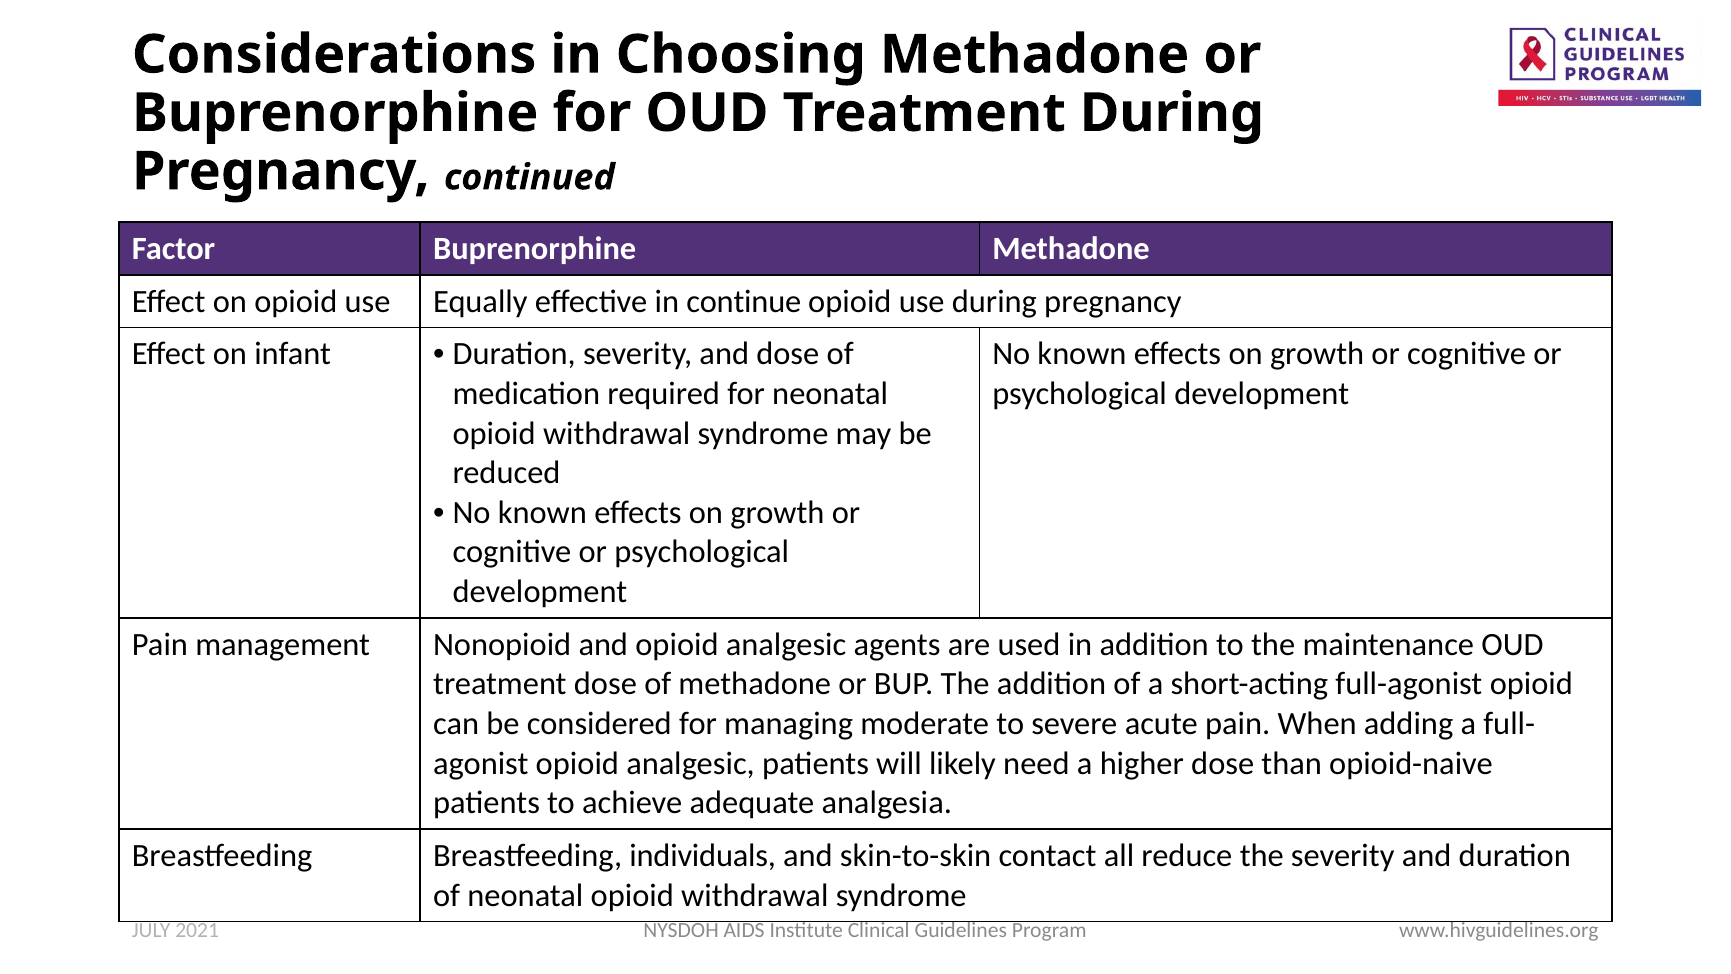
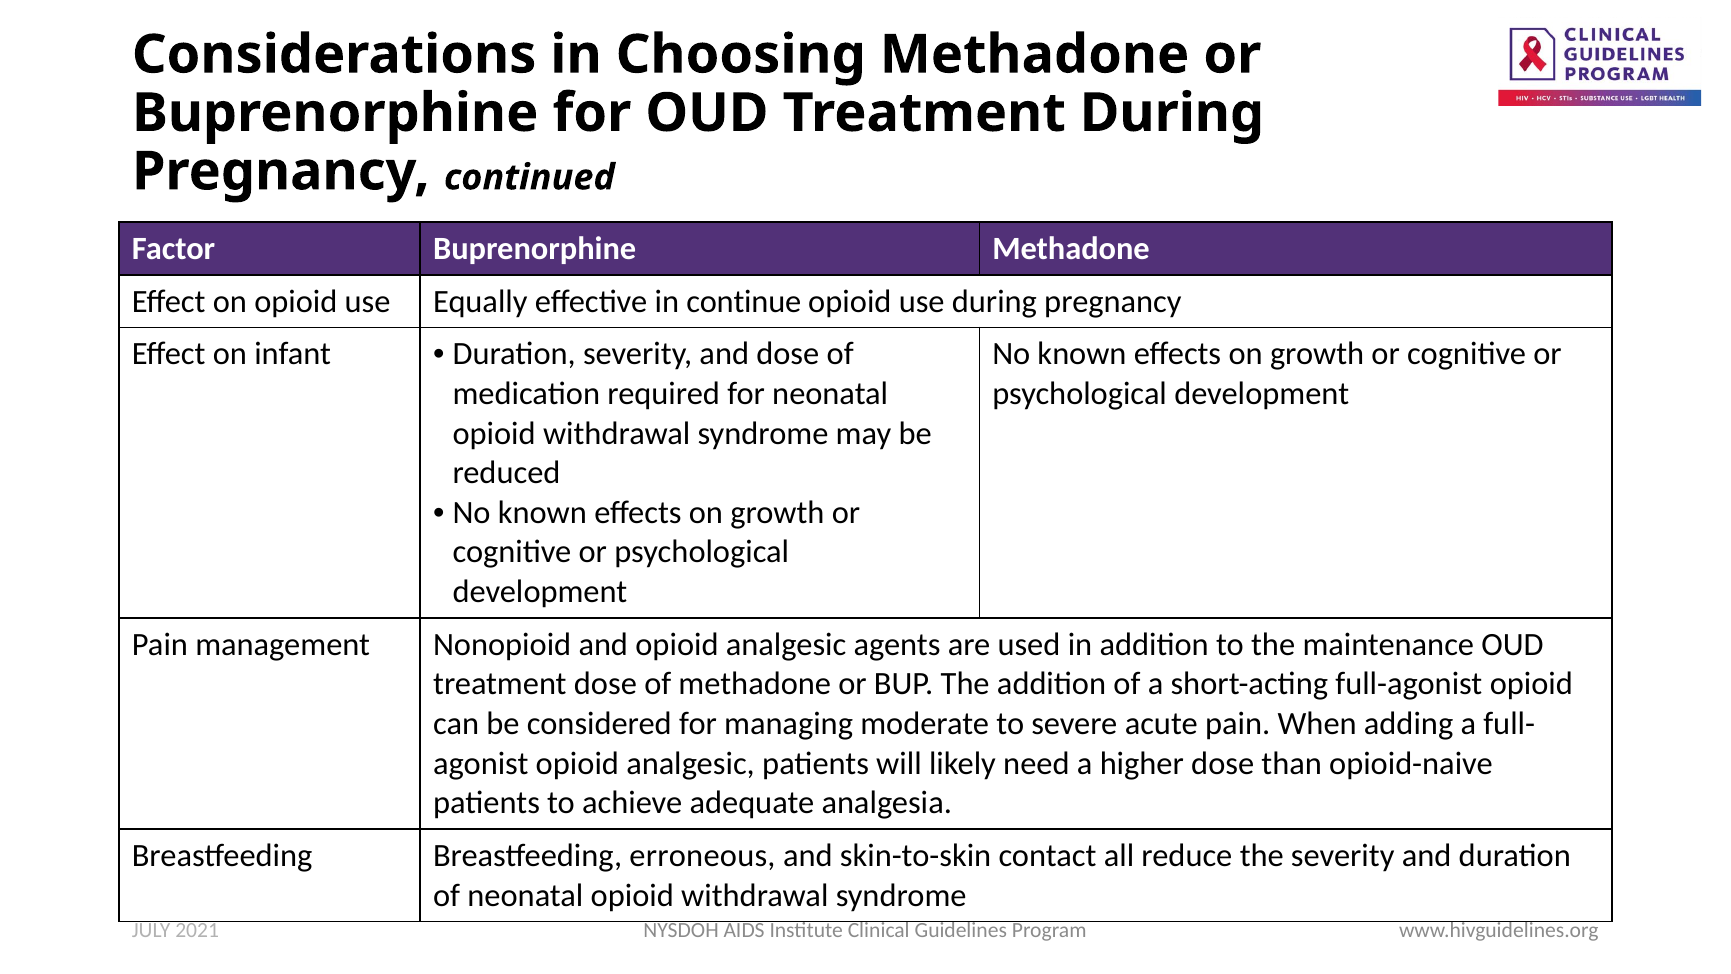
individuals: individuals -> erroneous (702, 855)
